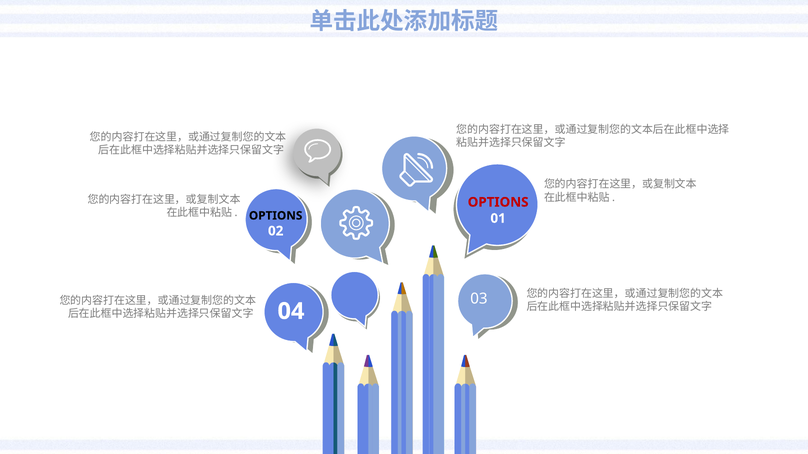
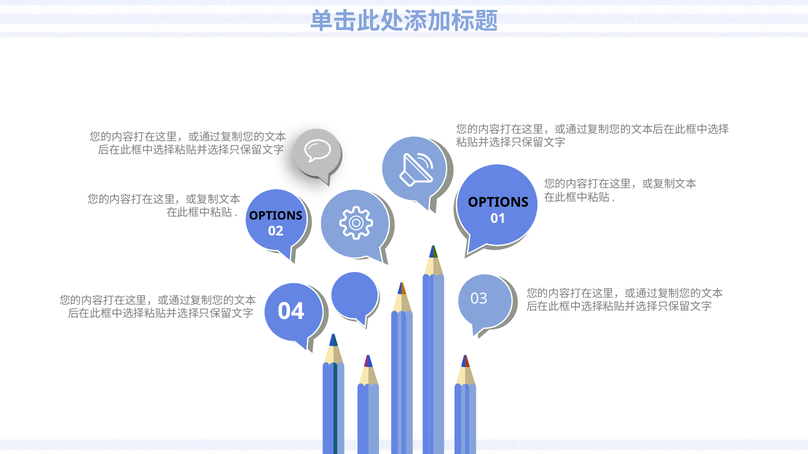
OPTIONS colour: red -> black (498, 202)
